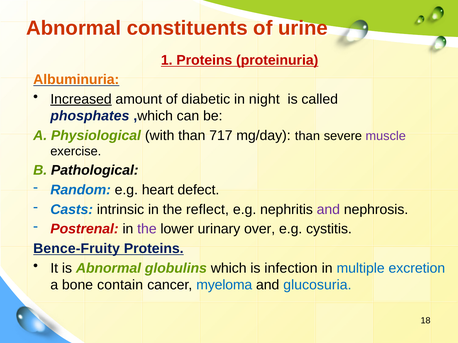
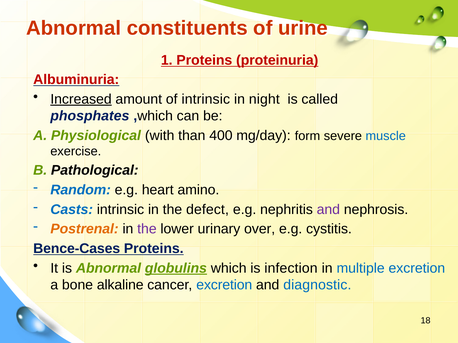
Albuminuria colour: orange -> red (76, 80)
of diabetic: diabetic -> intrinsic (206, 99)
717: 717 -> 400 (221, 136)
mg/day than: than -> form (308, 136)
muscle colour: purple -> blue (386, 136)
defect: defect -> amino (198, 190)
reflect: reflect -> defect (207, 210)
Postrenal colour: red -> orange (84, 229)
Bence-Fruity: Bence-Fruity -> Bence-Cases (77, 249)
globulins underline: none -> present (176, 268)
contain: contain -> alkaline (120, 285)
cancer myeloma: myeloma -> excretion (224, 285)
glucosuria: glucosuria -> diagnostic (317, 285)
